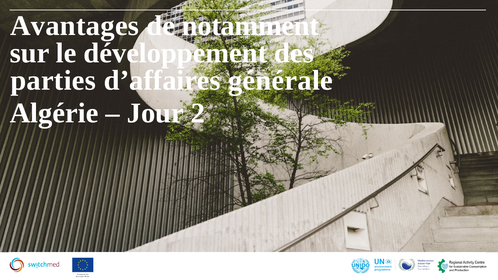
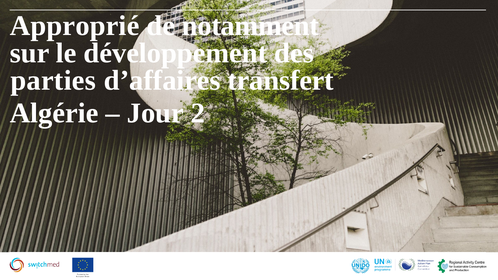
Avantages: Avantages -> Approprié (75, 26)
générale: générale -> transfert (281, 80)
